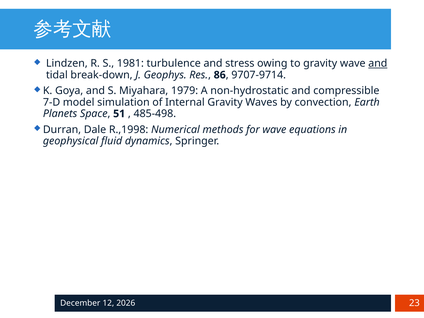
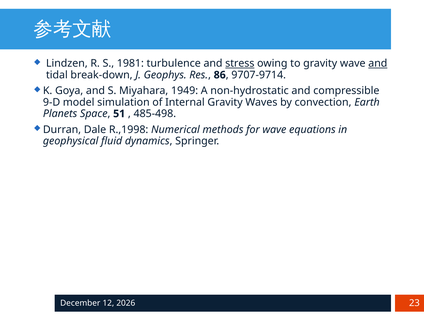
stress underline: none -> present (240, 63)
1979: 1979 -> 1949 (185, 91)
7-D: 7-D -> 9-D (52, 102)
